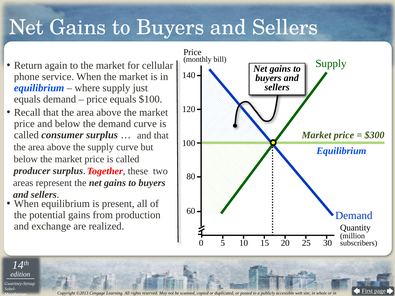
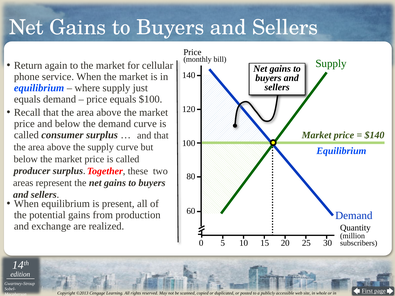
$300: $300 -> $140 (375, 135)
